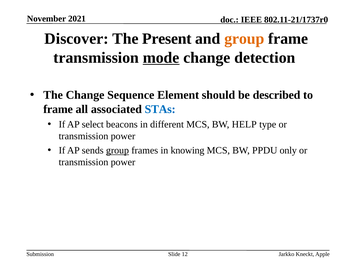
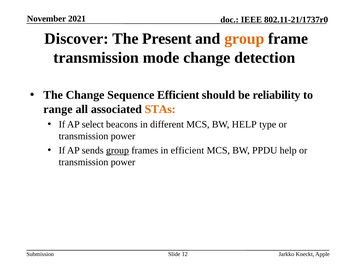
mode underline: present -> none (161, 58)
Sequence Element: Element -> Efficient (178, 95)
described: described -> reliability (277, 95)
frame: frame -> range (58, 109)
STAs colour: blue -> orange (160, 109)
in knowing: knowing -> efficient (187, 150)
PPDU only: only -> help (288, 150)
